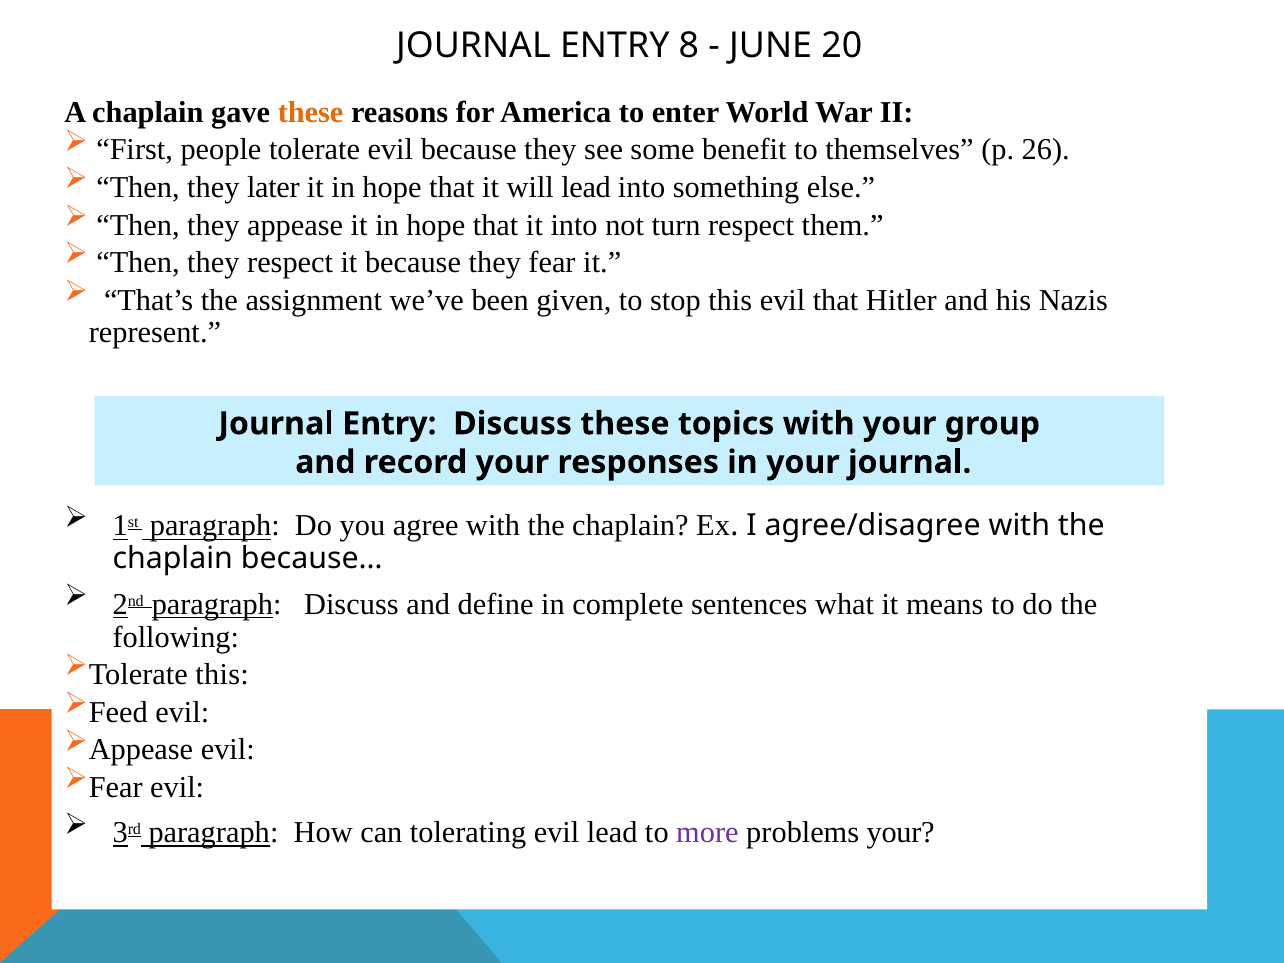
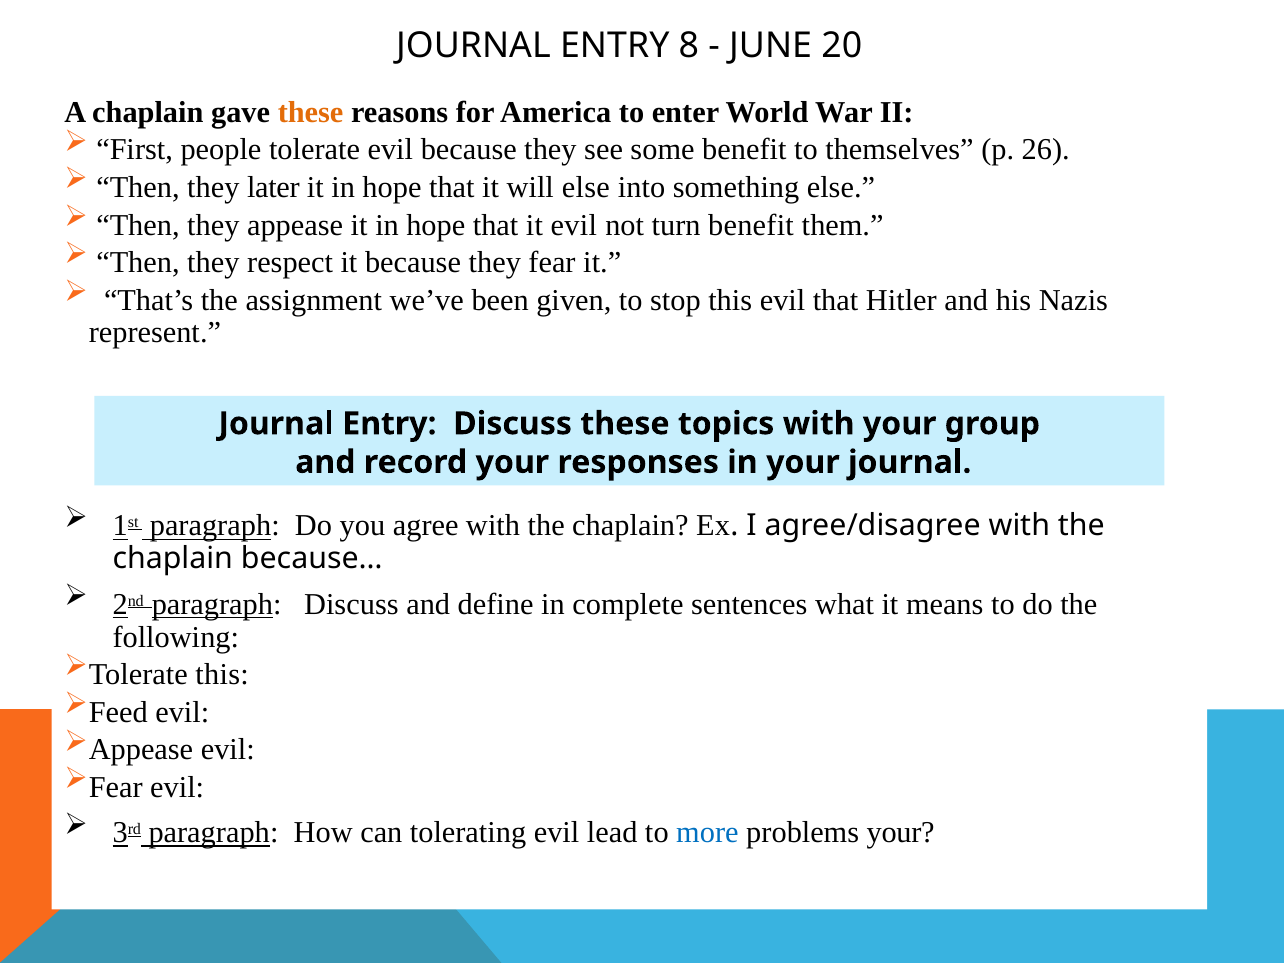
will lead: lead -> else (586, 187)
it into: into -> evil (574, 225)
turn respect: respect -> benefit (751, 225)
more colour: purple -> blue (707, 833)
